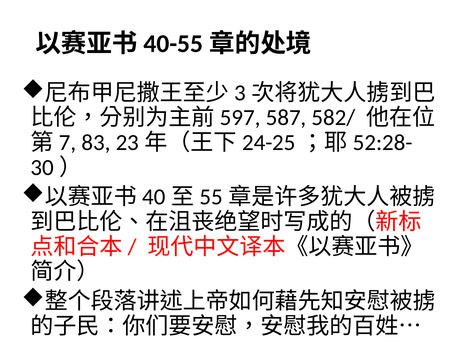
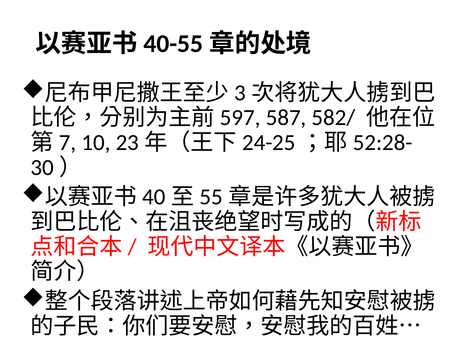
83: 83 -> 10 (96, 143)
